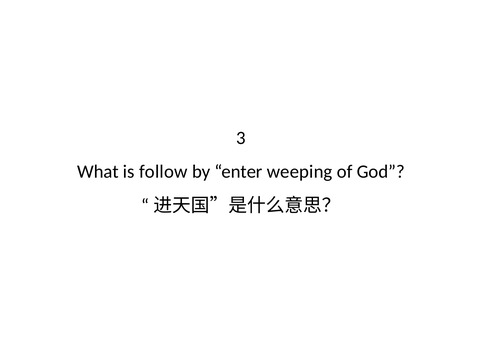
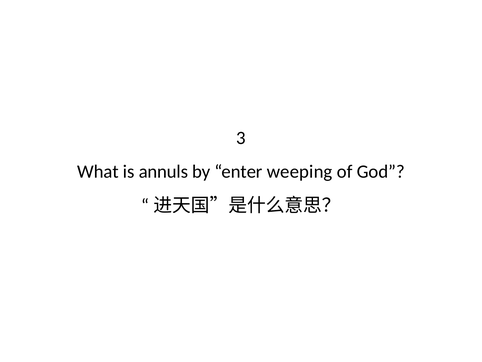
follow: follow -> annuls (163, 172)
